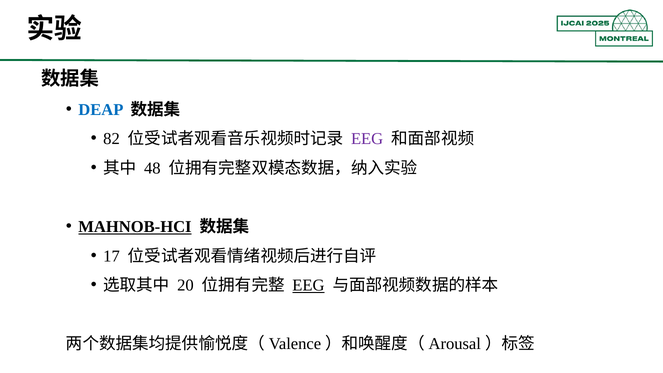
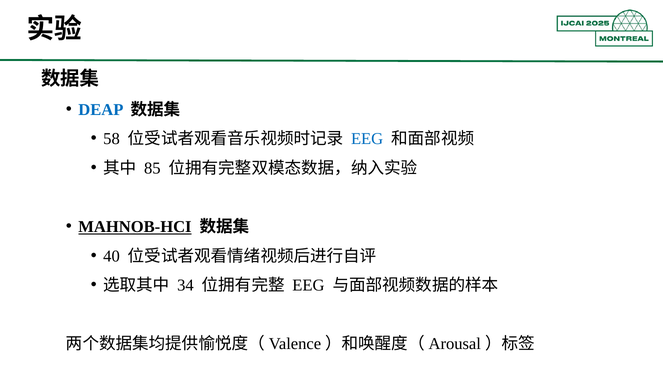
82: 82 -> 58 (112, 139)
EEG colour: purple -> blue (367, 139)
48: 48 -> 85 (152, 168)
17: 17 -> 40 (112, 256)
20: 20 -> 34 (185, 285)
EEG underline: present -> none (308, 285)
